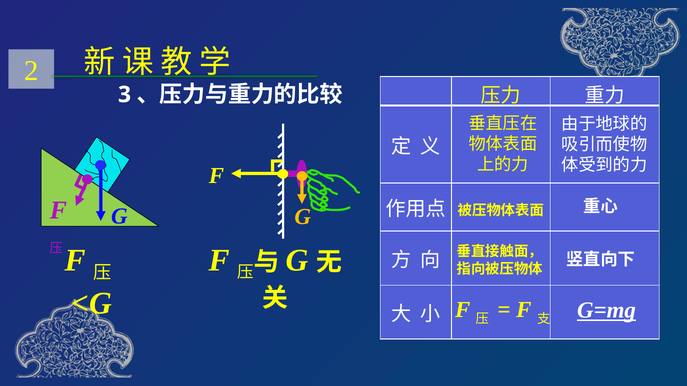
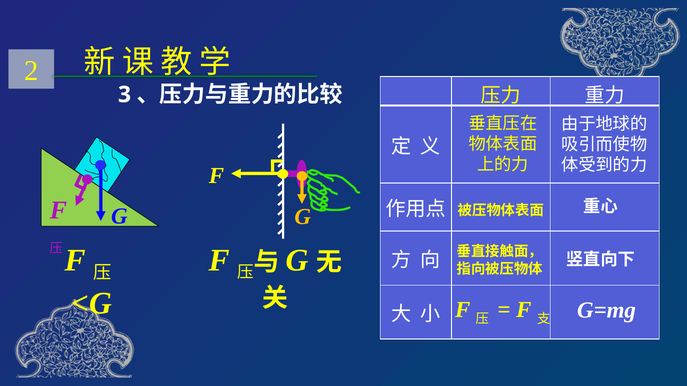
G=mg underline: present -> none (607, 311)
